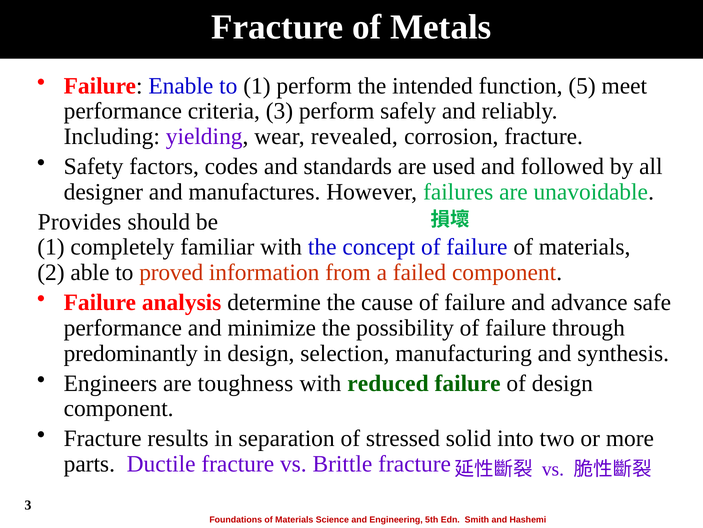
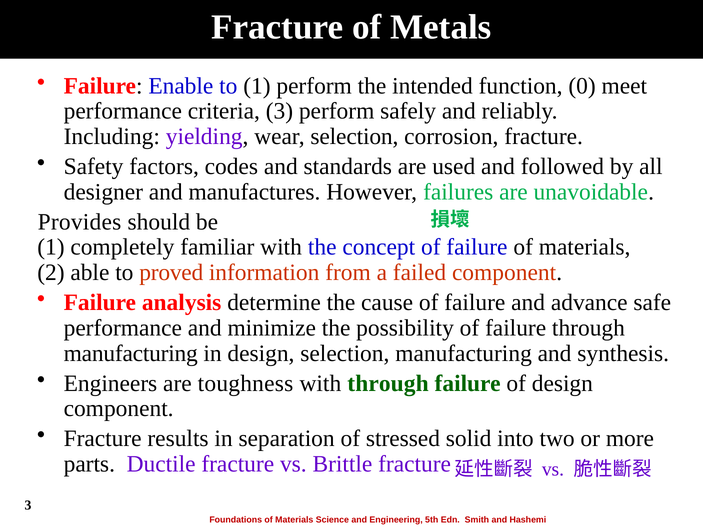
5: 5 -> 0 (582, 86)
wear revealed: revealed -> selection (354, 136)
predominantly: predominantly -> manufacturing (131, 353)
with reduced: reduced -> through (388, 383)
